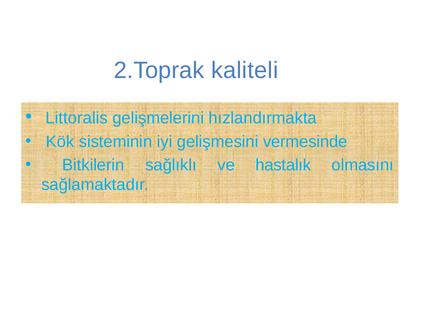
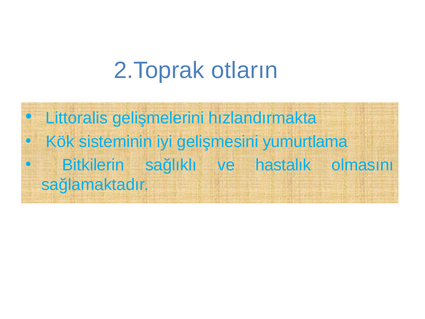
kaliteli: kaliteli -> otların (245, 70)
vermesinde: vermesinde -> yumurtlama (305, 142)
